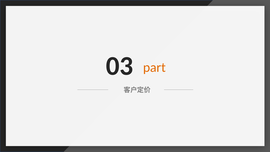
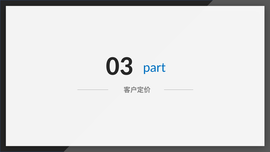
part colour: orange -> blue (154, 67)
